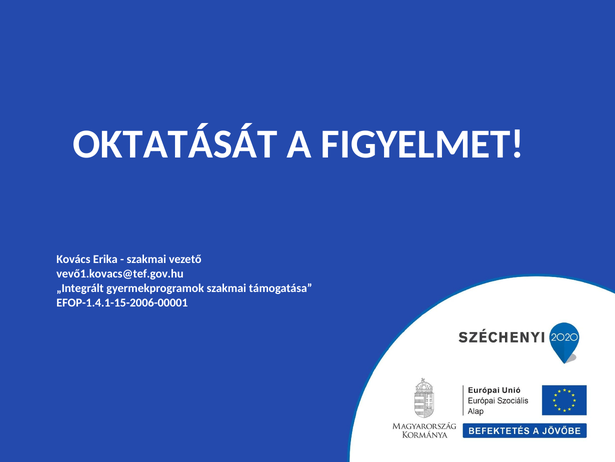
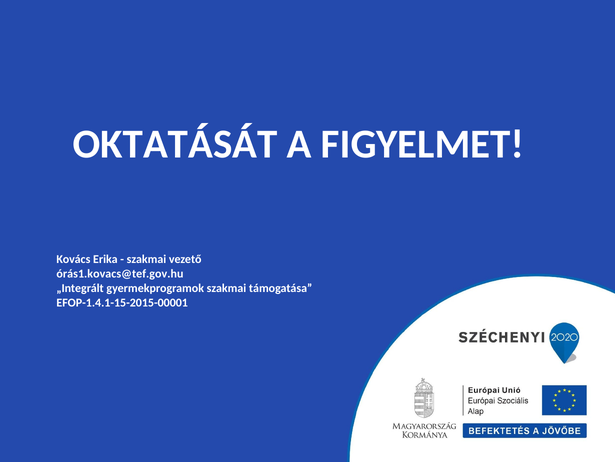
vevő1.kovacs@tef.gov.hu: vevő1.kovacs@tef.gov.hu -> órás1.kovacs@tef.gov.hu (120, 273)
EFOP-1.4.1-15-2006-00001: EFOP-1.4.1-15-2006-00001 -> EFOP-1.4.1-15-2015-00001 (122, 302)
